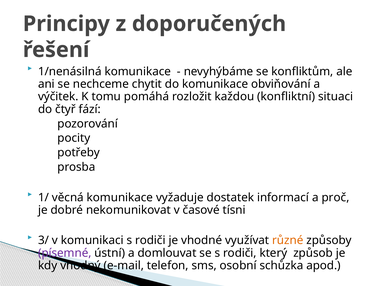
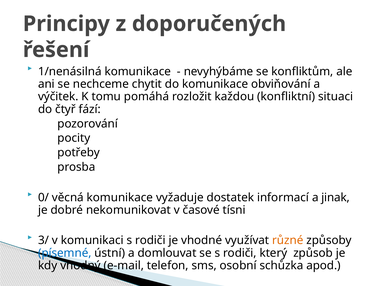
1/: 1/ -> 0/ (44, 197)
proč: proč -> jinak (336, 197)
písemné colour: purple -> blue (65, 253)
